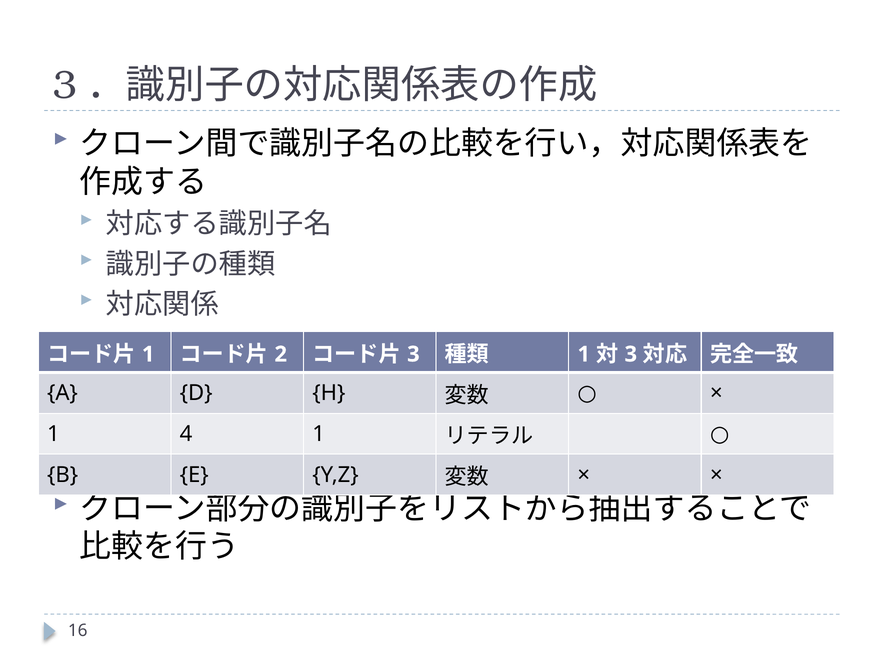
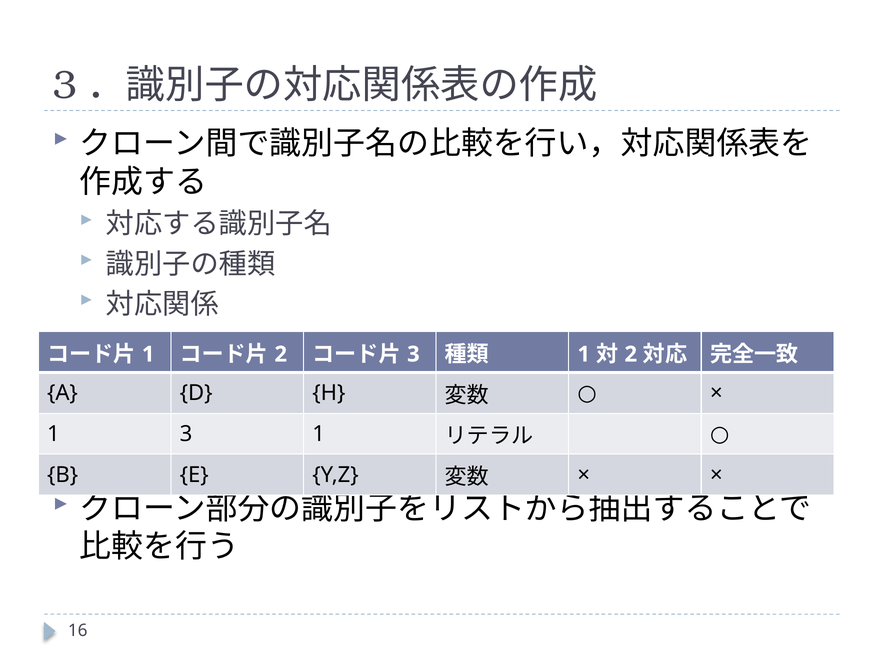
3: 3 -> 2 (631, 354)
1 4: 4 -> 3 (186, 434)
